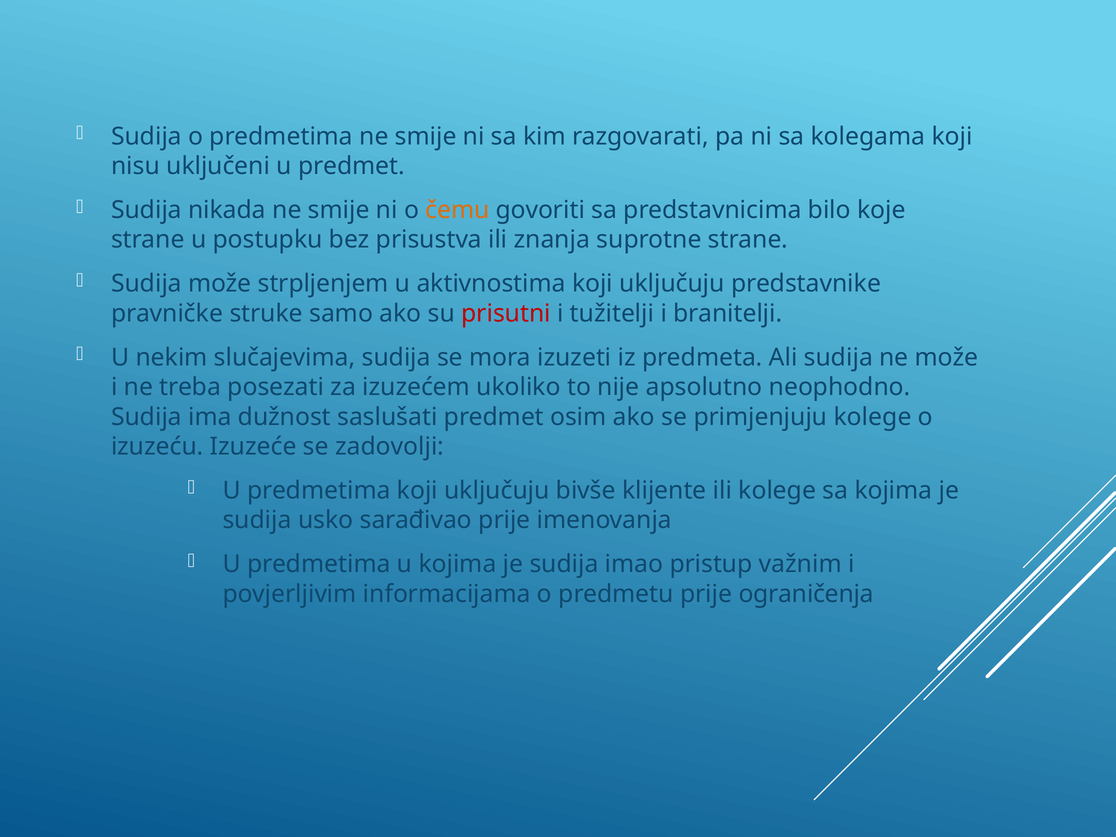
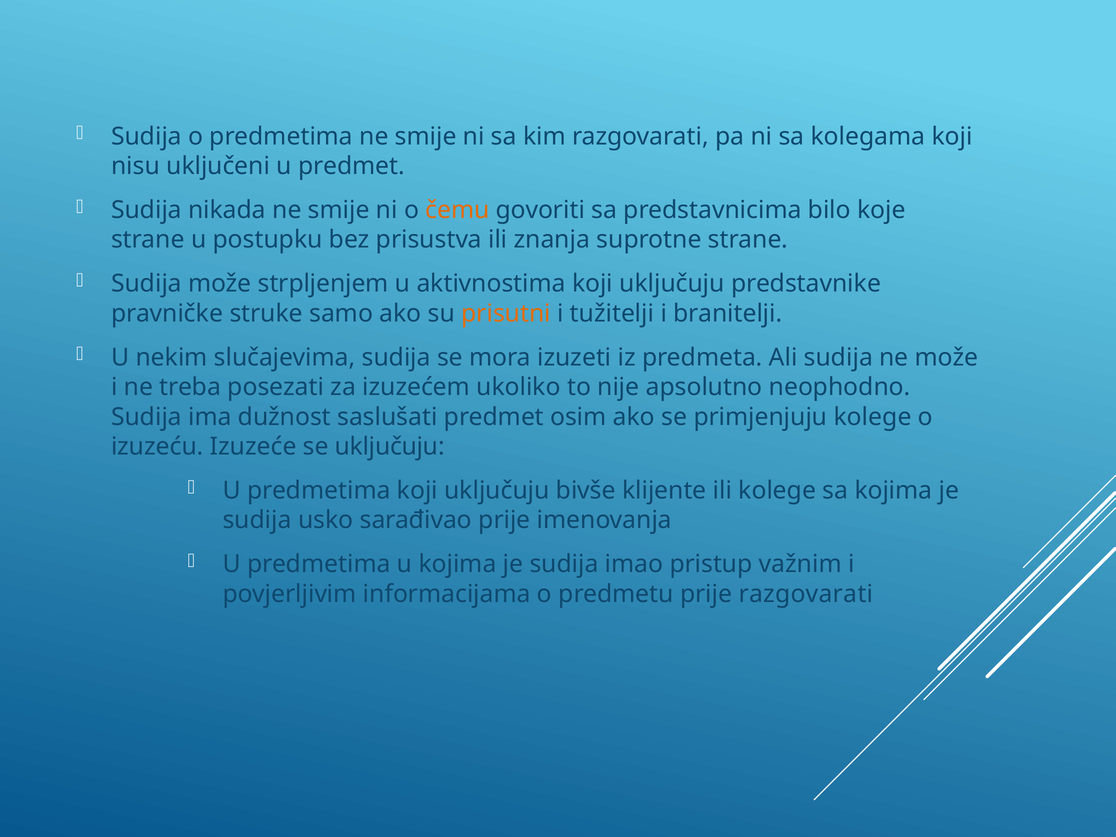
prisutni colour: red -> orange (506, 313)
se zadovolji: zadovolji -> uključuju (390, 447)
prije ograničenja: ograničenja -> razgovarati (806, 594)
